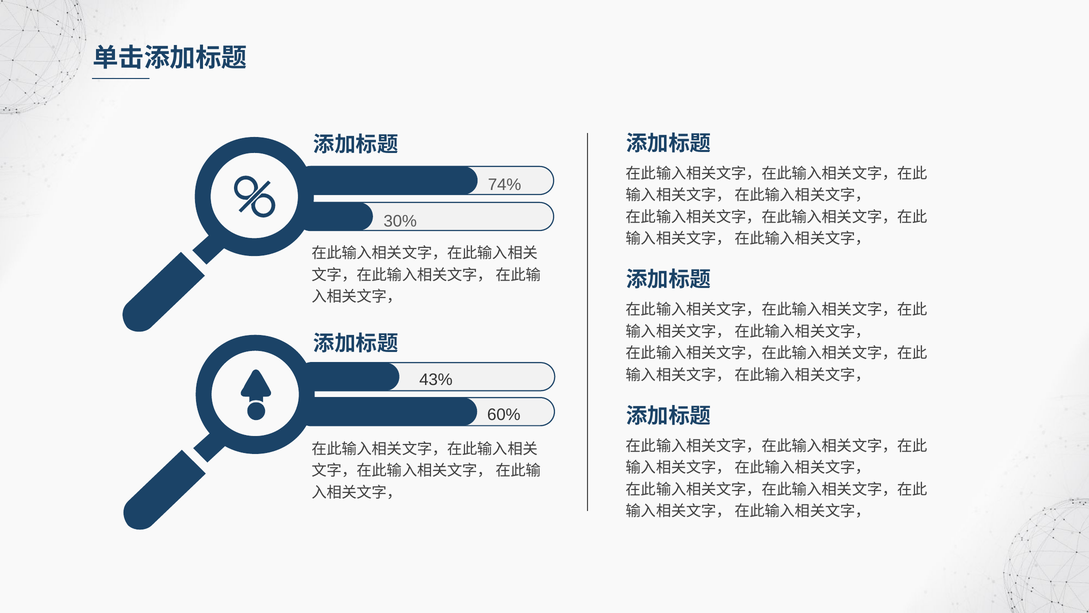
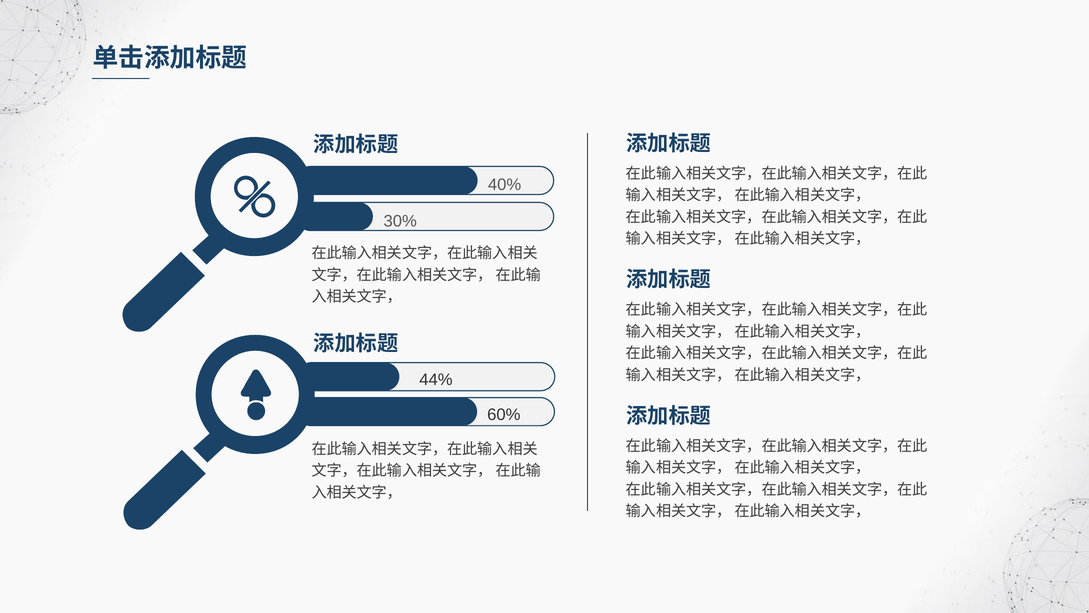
74%: 74% -> 40% (505, 185)
43%: 43% -> 44% (436, 379)
